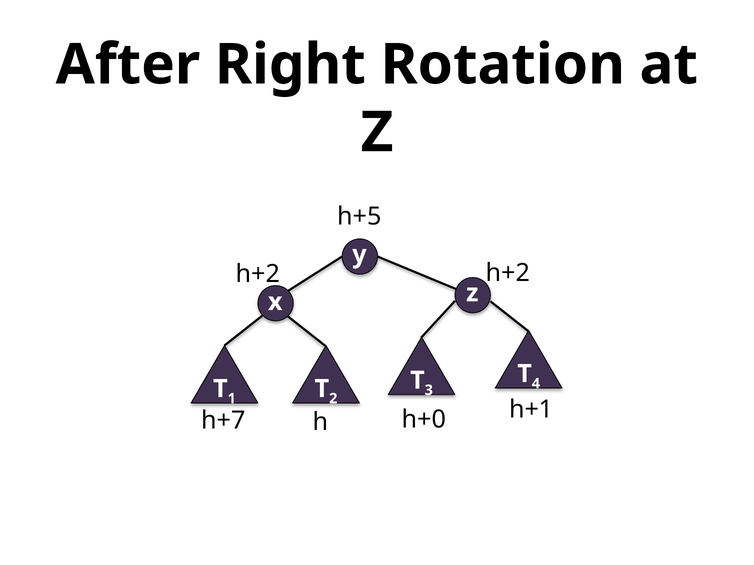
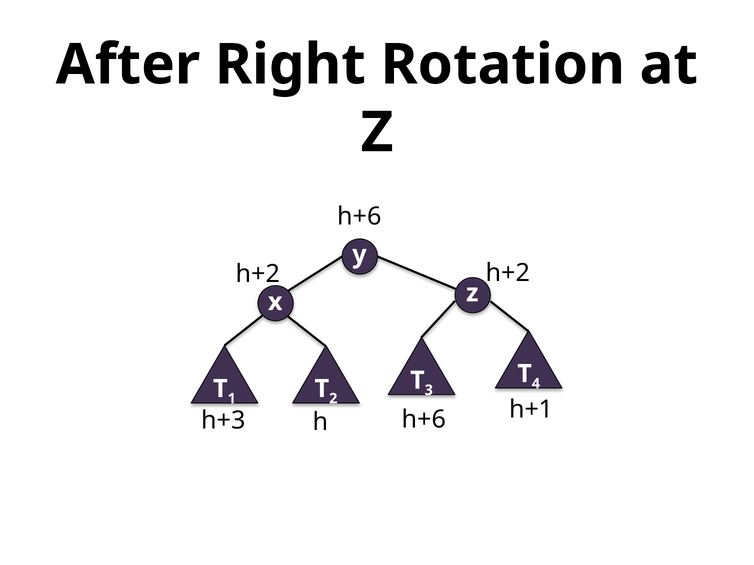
h+5: h+5 -> h+6 (359, 217)
h+0: h+0 -> h+6 (424, 420)
h+7: h+7 -> h+3 (223, 421)
